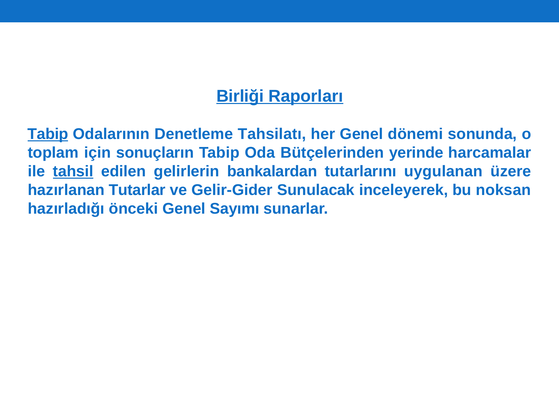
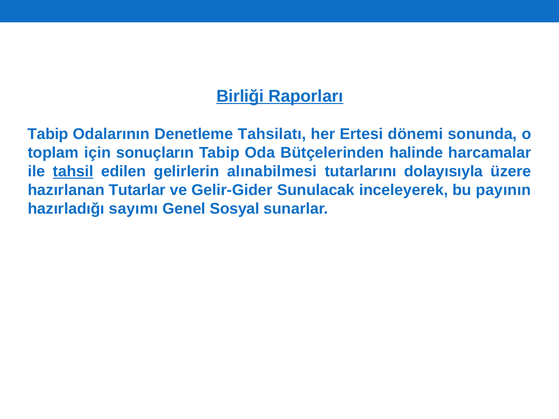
Tabip underline: present -> none (48, 134)
her Genel: Genel -> Ertesi (362, 134)
yerinde: yerinde -> halinde (416, 153)
bankalardan: bankalardan -> alınabilmesi (272, 172)
uygulanan: uygulanan -> dolayısıyla (444, 172)
noksan: noksan -> payının (504, 190)
önceki: önceki -> sayımı (133, 209)
Sayımı: Sayımı -> Sosyal (235, 209)
